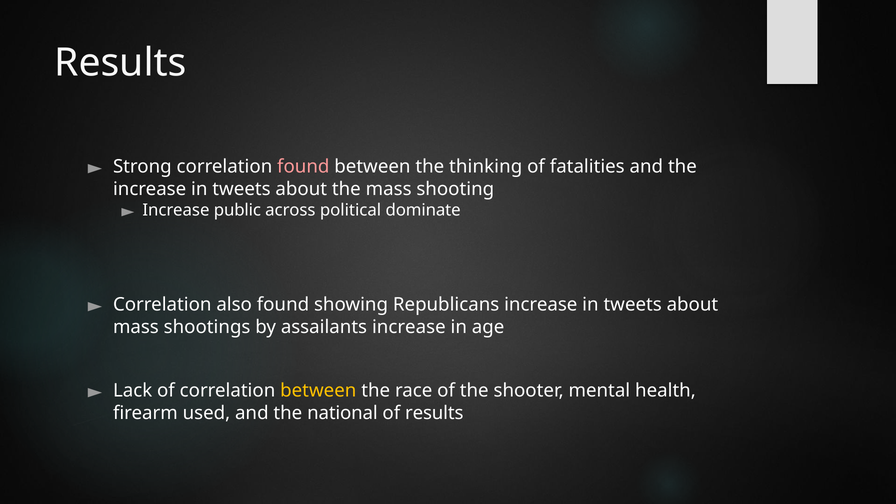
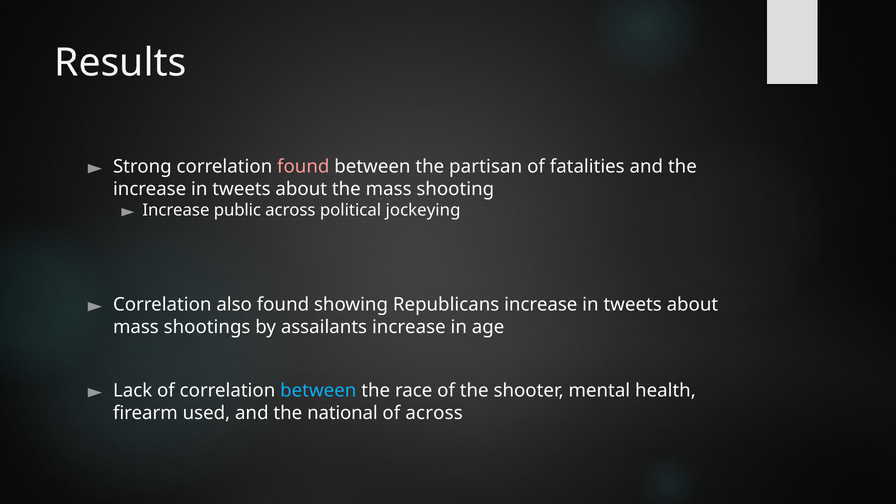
thinking: thinking -> partisan (486, 167)
dominate: dominate -> jockeying (423, 210)
between colour: yellow -> light blue (318, 390)
of results: results -> across (434, 413)
